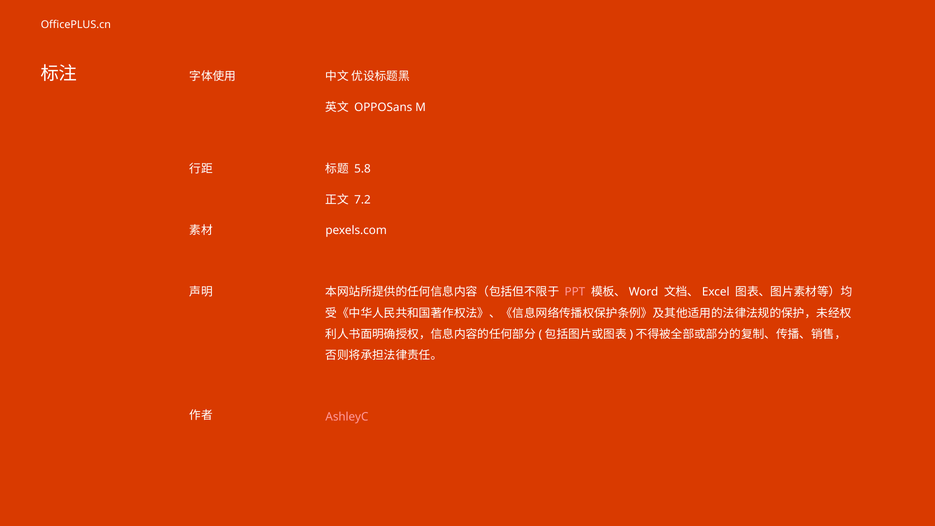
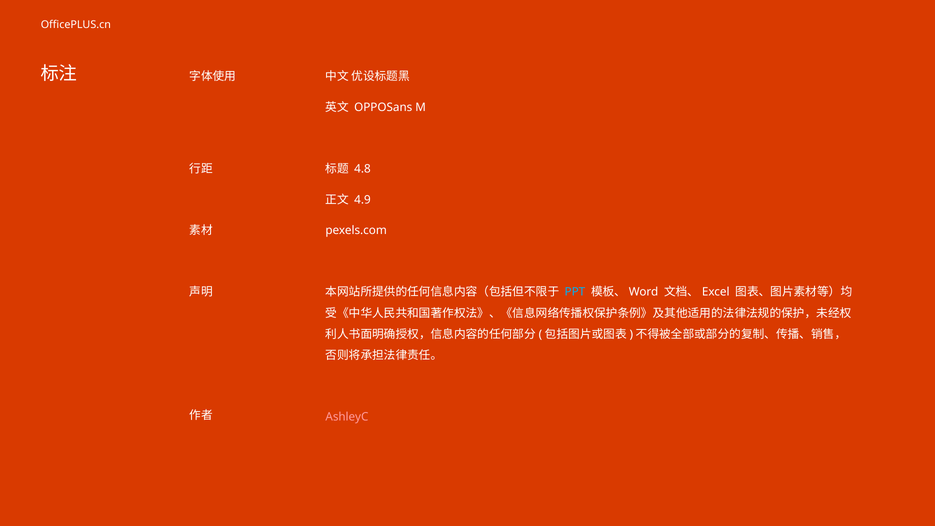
5.8: 5.8 -> 4.8 (362, 169)
7.2: 7.2 -> 4.9 (362, 200)
PPT colour: pink -> light blue (575, 292)
